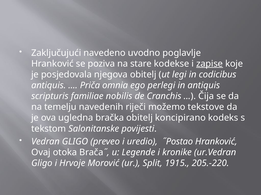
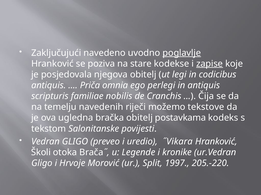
poglavlje underline: none -> present (182, 53)
koncipirano: koncipirano -> postavkama (181, 118)
˝Postao: ˝Postao -> ˝Vikara (178, 142)
Ovaj: Ovaj -> Školi (41, 153)
1915: 1915 -> 1997 (177, 164)
